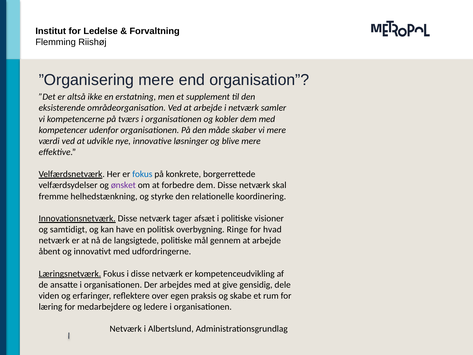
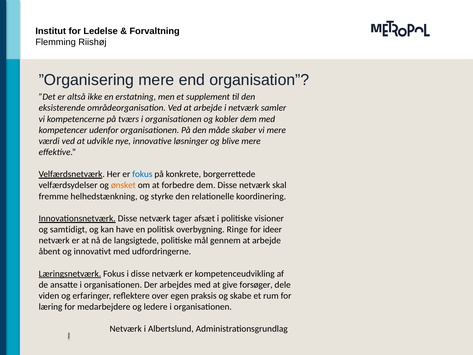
ønsket colour: purple -> orange (123, 185)
hvad: hvad -> ideer (272, 229)
gensidig: gensidig -> forsøger (256, 285)
